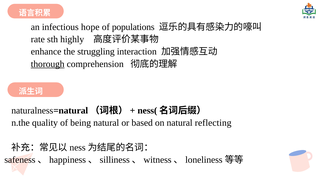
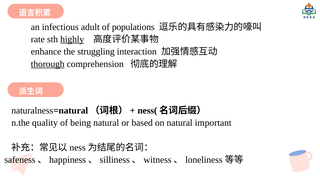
hope: hope -> adult (90, 27)
highly underline: none -> present (72, 39)
reflecting: reflecting -> important (213, 123)
